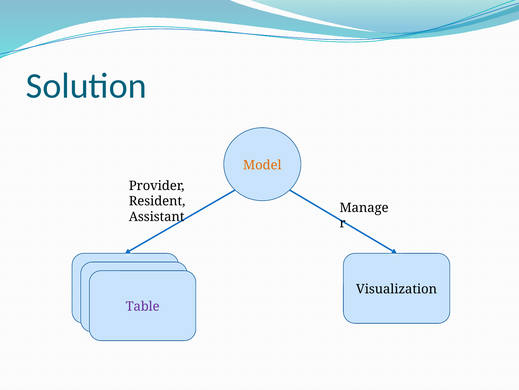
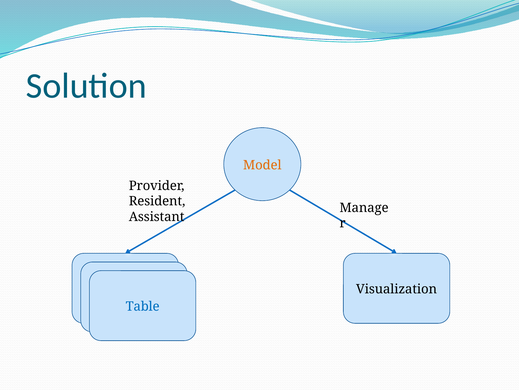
Table colour: purple -> blue (143, 306)
